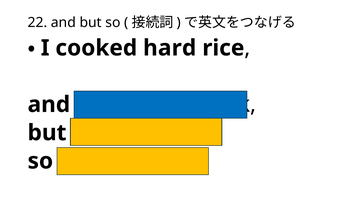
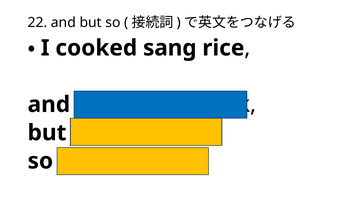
hard: hard -> sang (170, 48)
